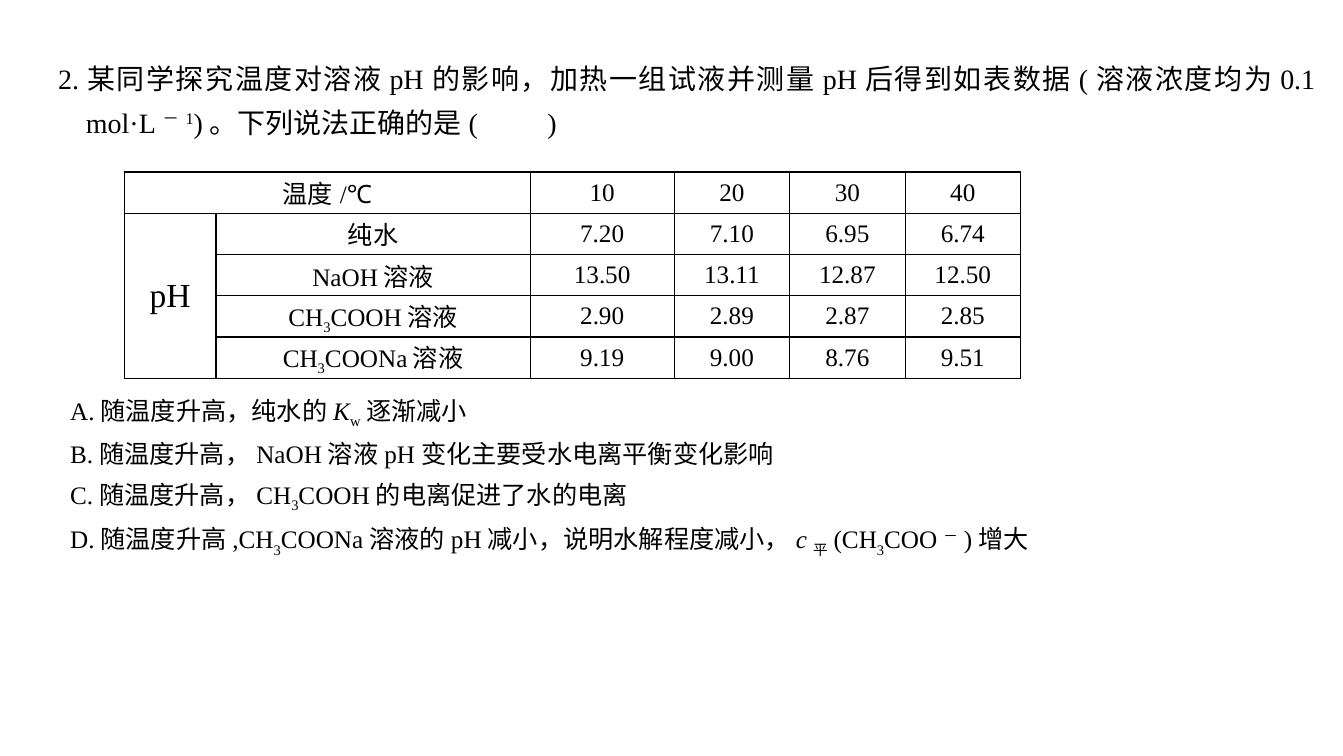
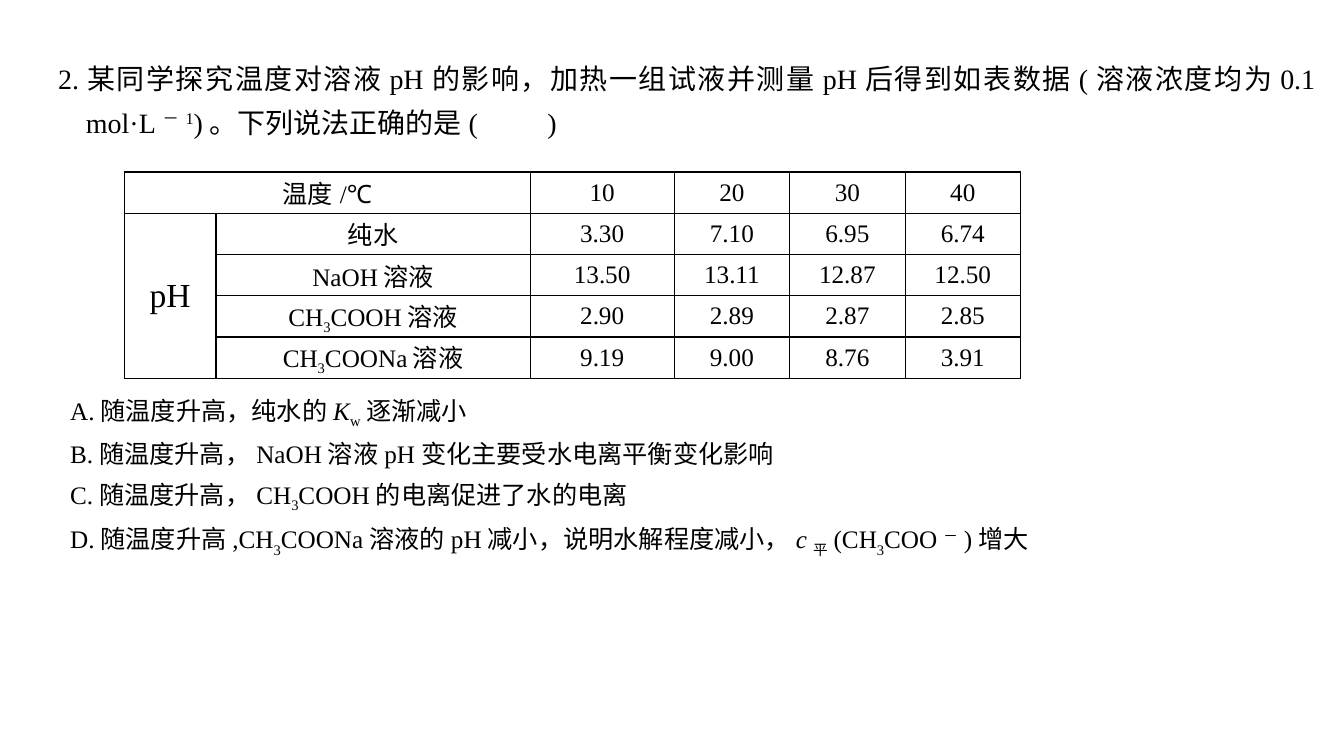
7.20: 7.20 -> 3.30 (602, 234)
9.51: 9.51 -> 3.91 (963, 358)
